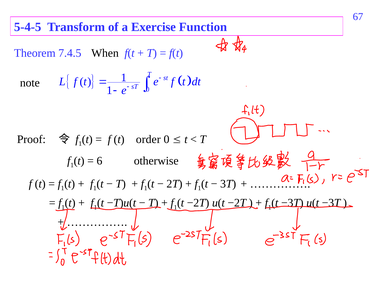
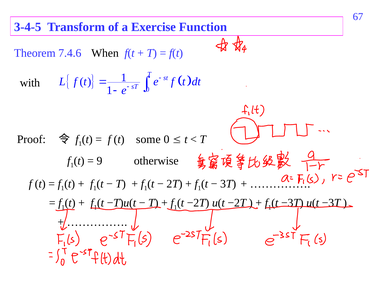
5-4-5: 5-4-5 -> 3-4-5 (28, 27)
7.4.5: 7.4.5 -> 7.4.6 (70, 53)
note: note -> with (30, 83)
order: order -> some (148, 139)
6: 6 -> 9 (100, 161)
